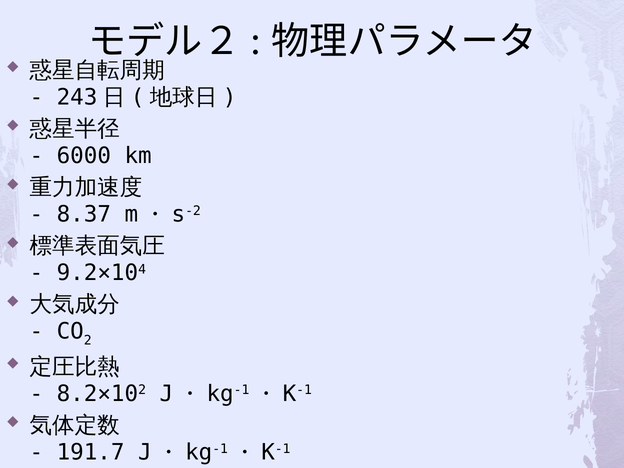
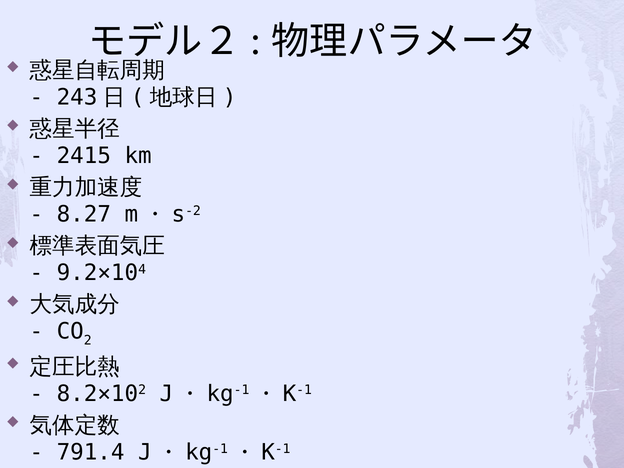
6000: 6000 -> 2415 (84, 156)
8.37: 8.37 -> 8.27 (84, 214)
191.7: 191.7 -> 791.4 (91, 452)
